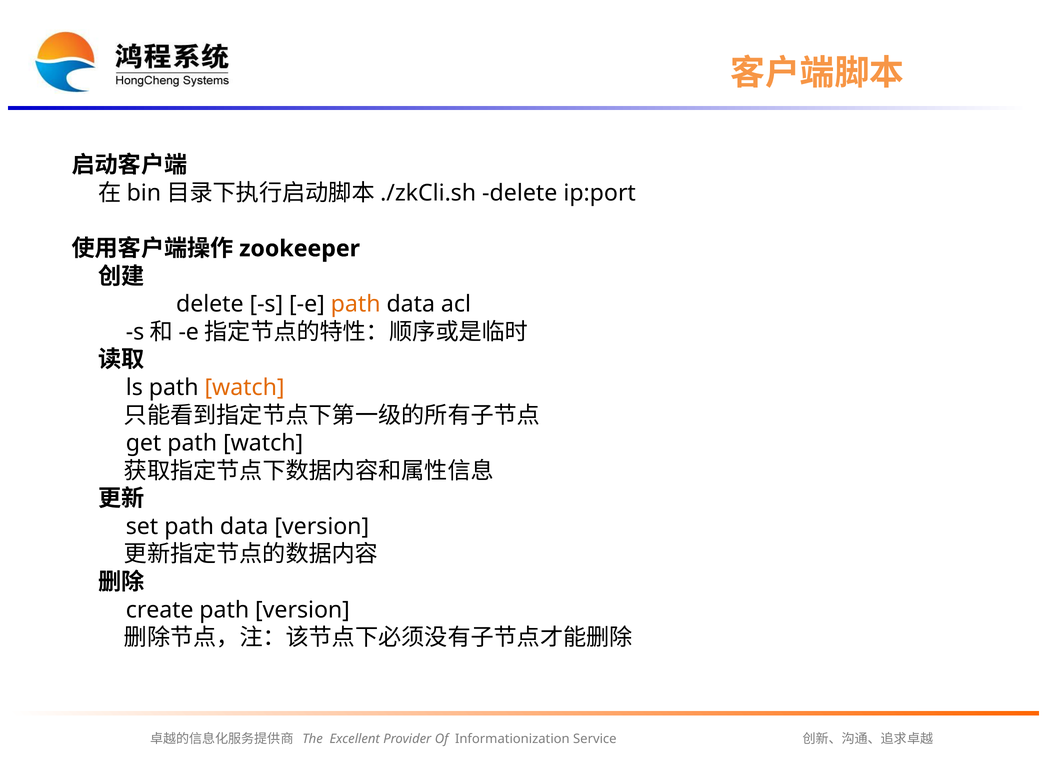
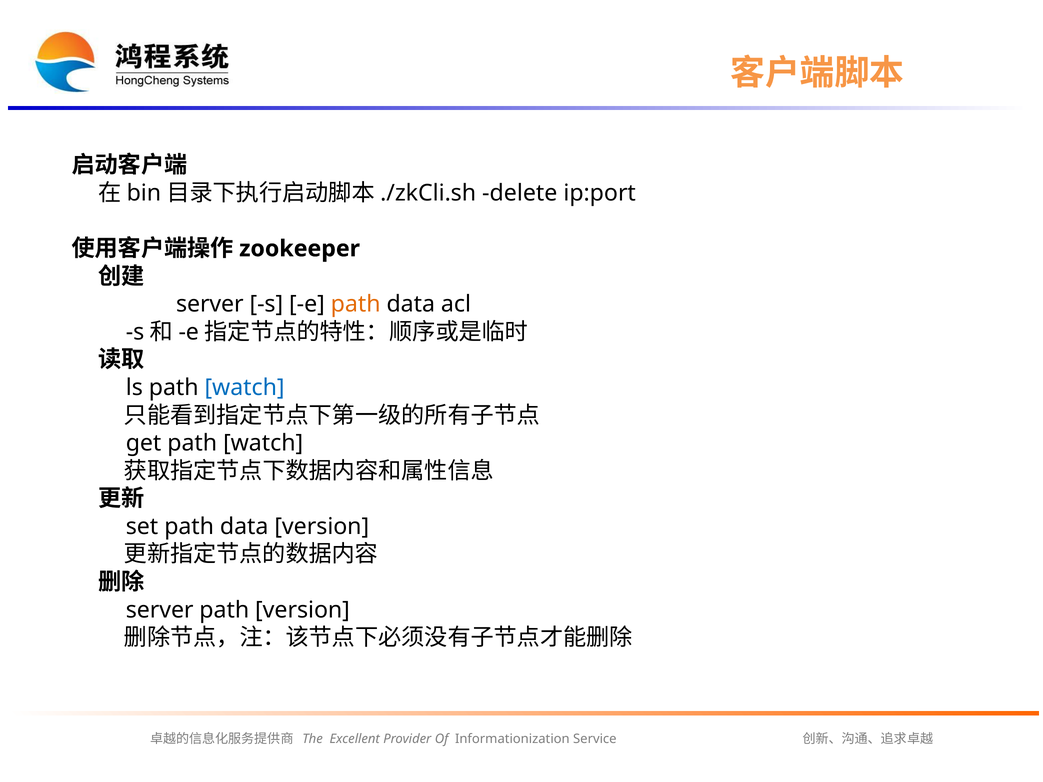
delete: delete -> server (210, 304)
watch colour: orange -> blue (245, 388)
create: create -> server (160, 610)
